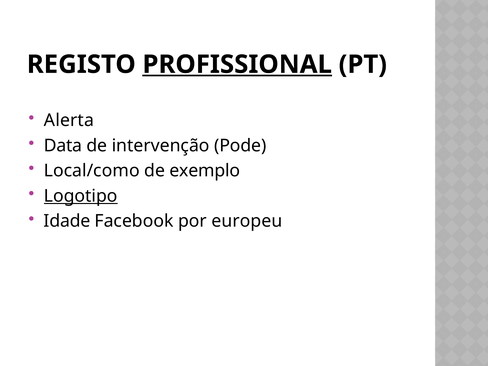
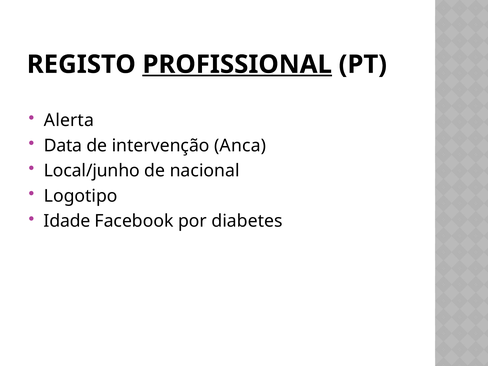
Pode: Pode -> Anca (240, 146)
Local/como: Local/como -> Local/junho (92, 171)
exemplo: exemplo -> nacional (205, 171)
Logotipo underline: present -> none (81, 196)
europeu: europeu -> diabetes (247, 221)
